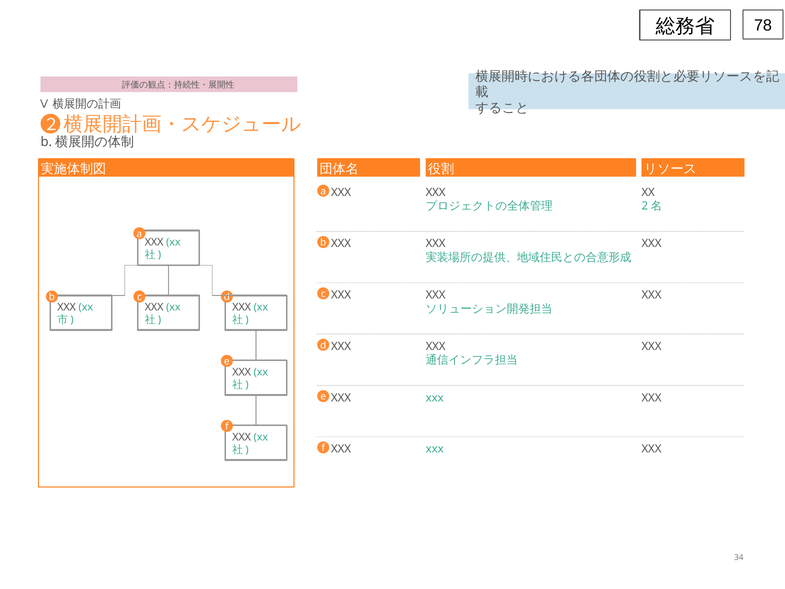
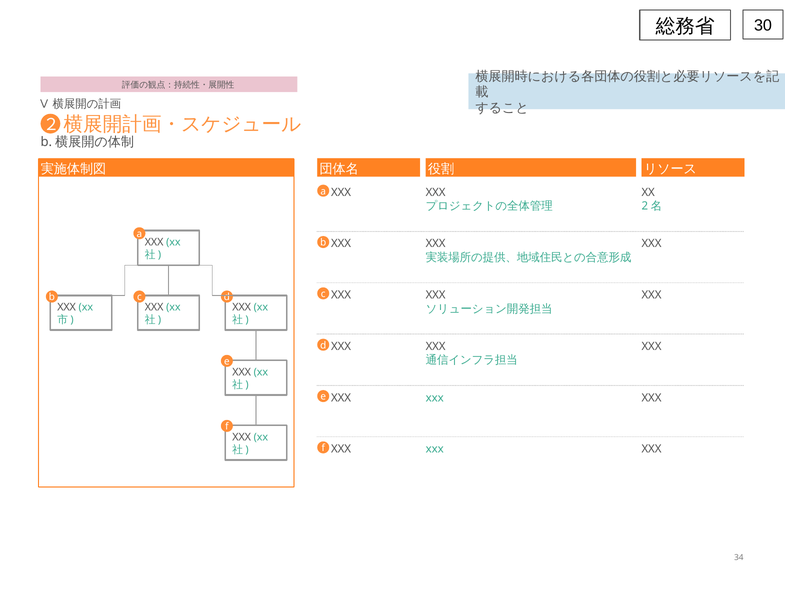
78: 78 -> 30 (763, 26)
